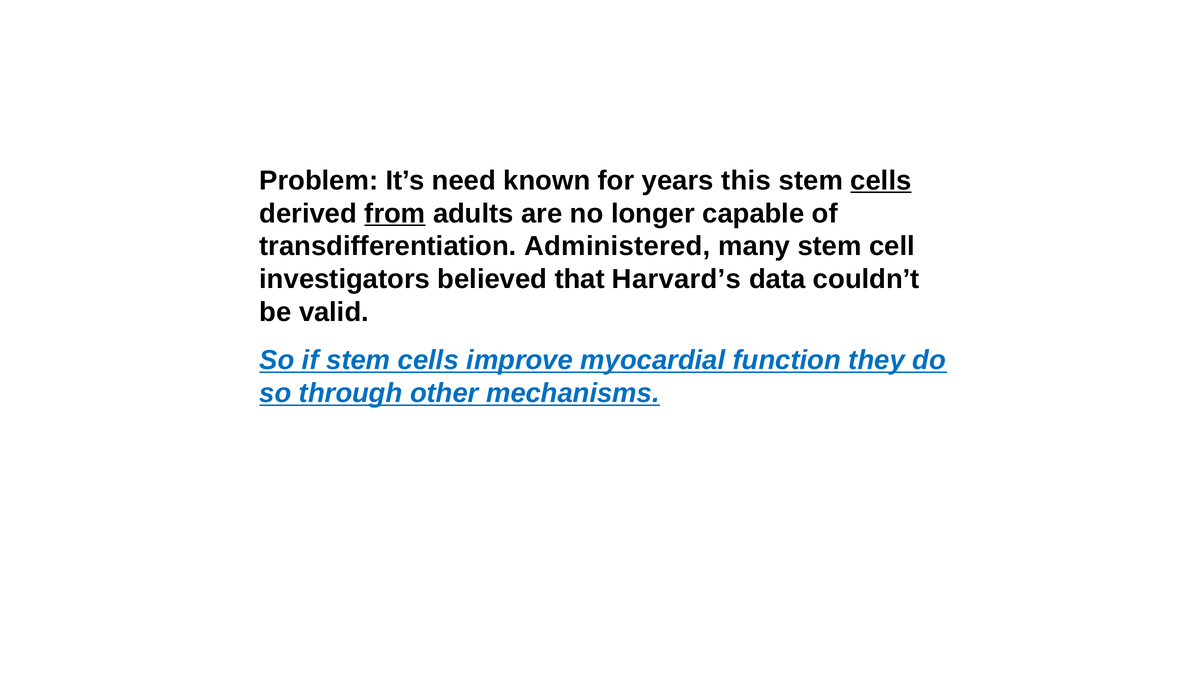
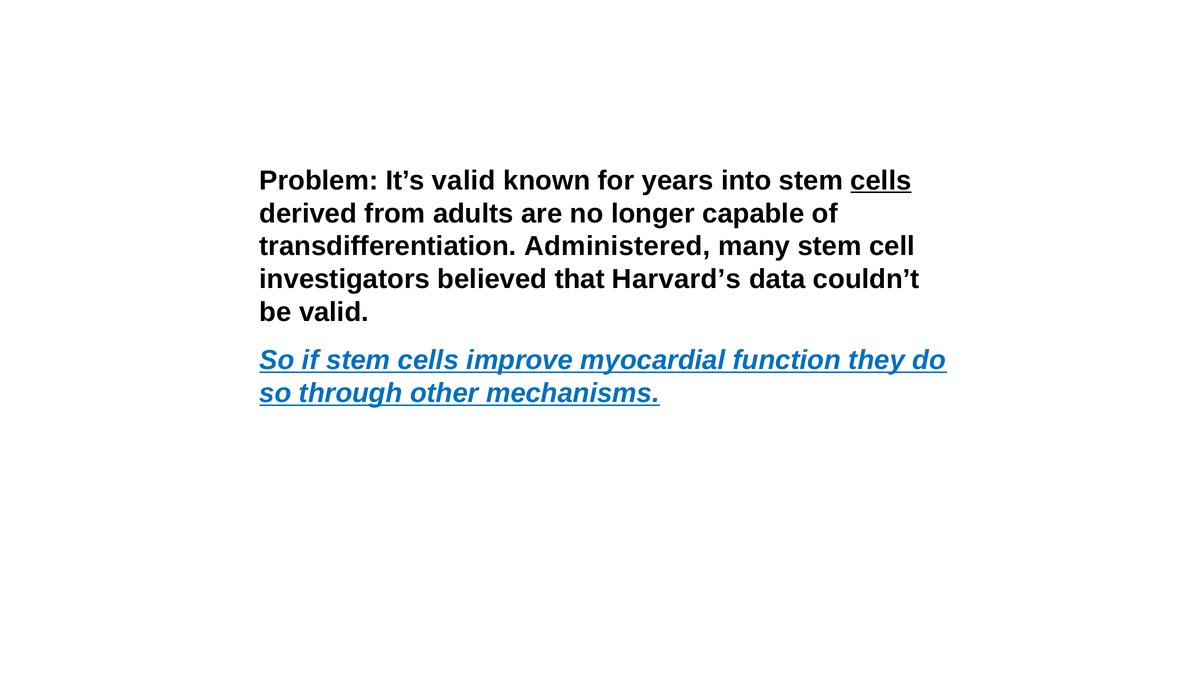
It’s need: need -> valid (464, 181)
this: this -> into (746, 181)
from underline: present -> none (395, 214)
